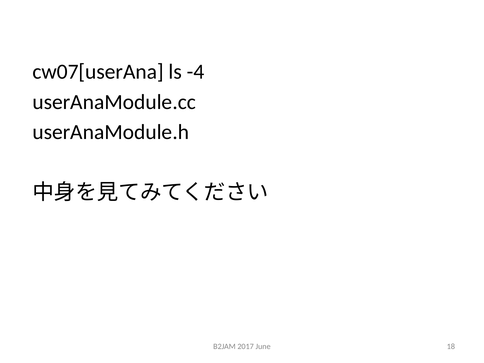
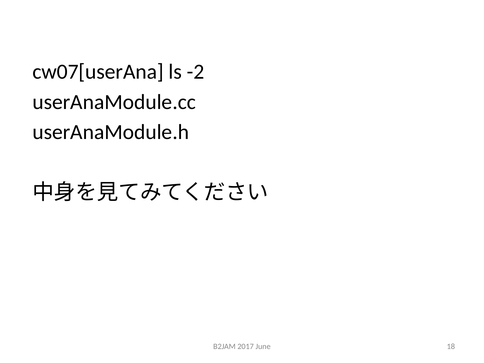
-4: -4 -> -2 (196, 72)
